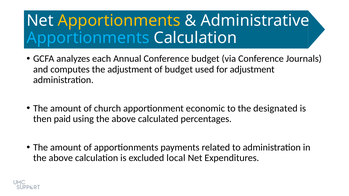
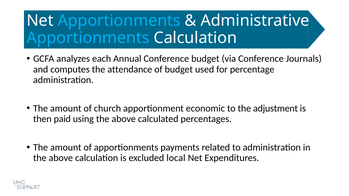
Apportionments colour: yellow -> light blue (119, 21)
the adjustment: adjustment -> attendance (130, 69)
for adjustment: adjustment -> percentage (252, 69)
designated: designated -> adjustment (275, 109)
